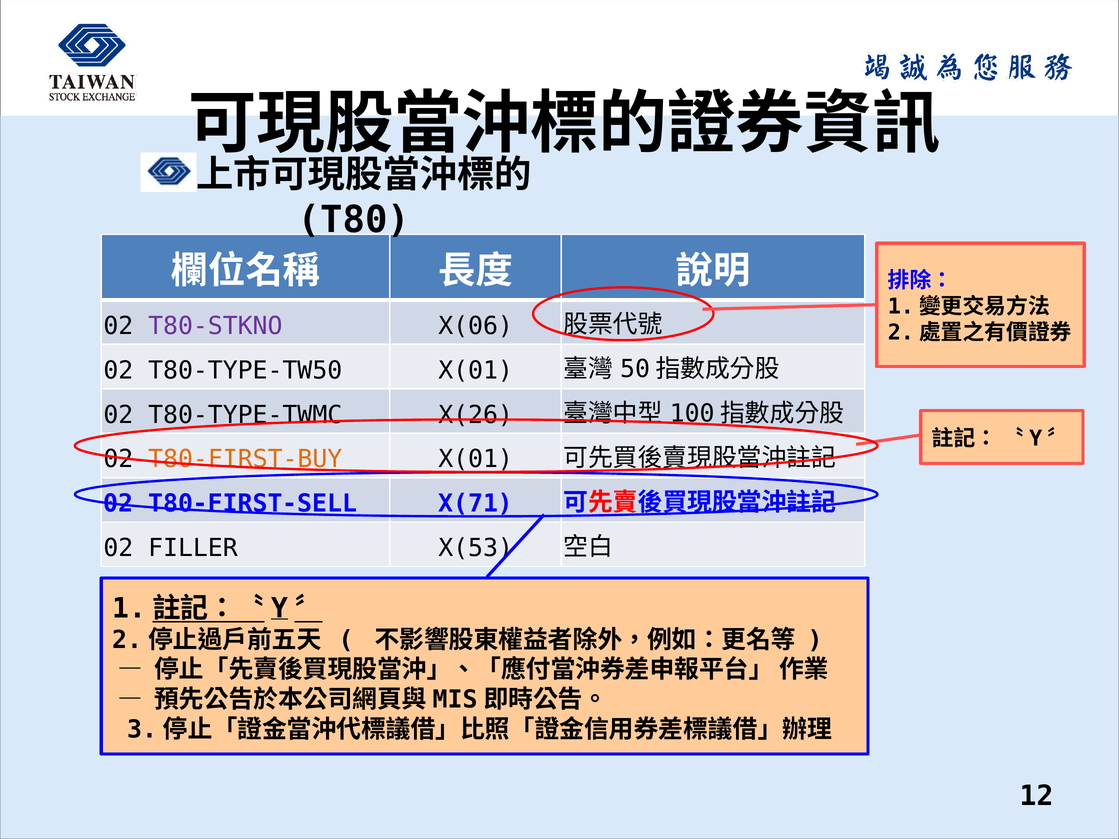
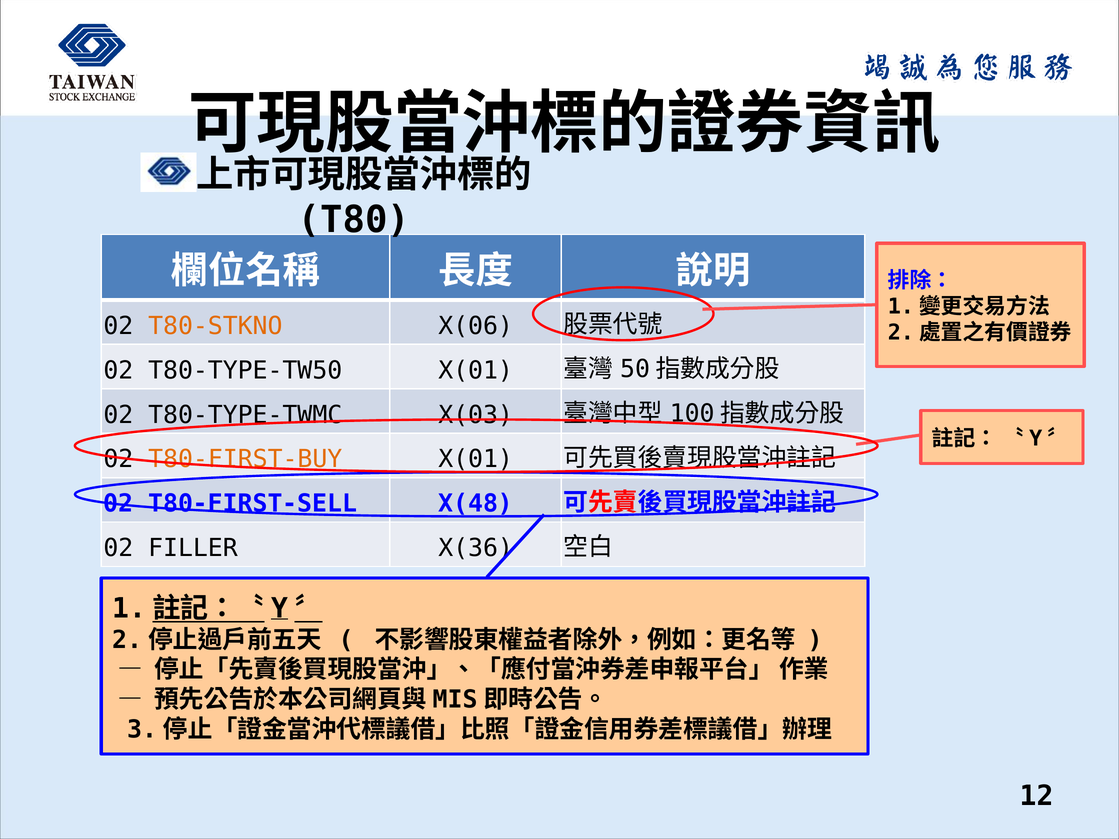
T80-STKNO colour: purple -> orange (215, 326)
X(26: X(26 -> X(03 (476, 415)
X(71: X(71 -> X(48 (476, 504)
X(53: X(53 -> X(36 (476, 548)
